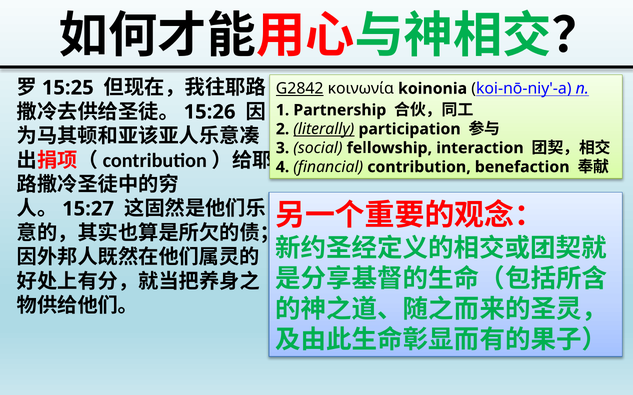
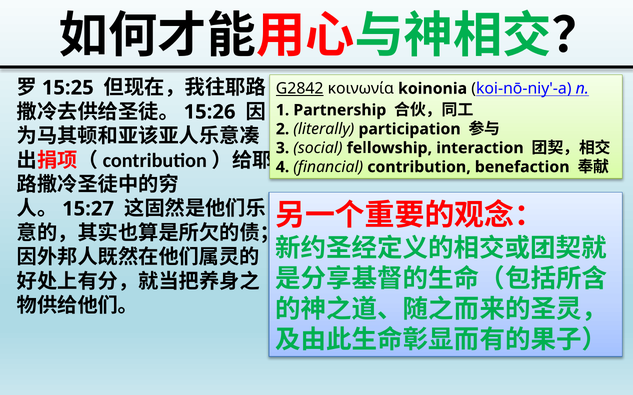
literally underline: present -> none (324, 129)
